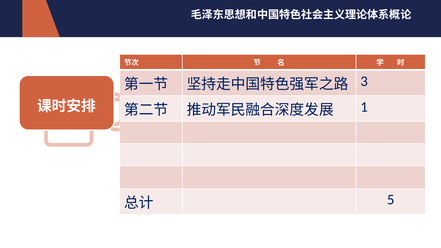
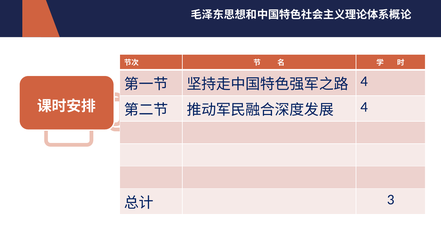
3: 3 -> 4 (364, 81)
1: 1 -> 4 (364, 107)
5: 5 -> 3 (391, 200)
